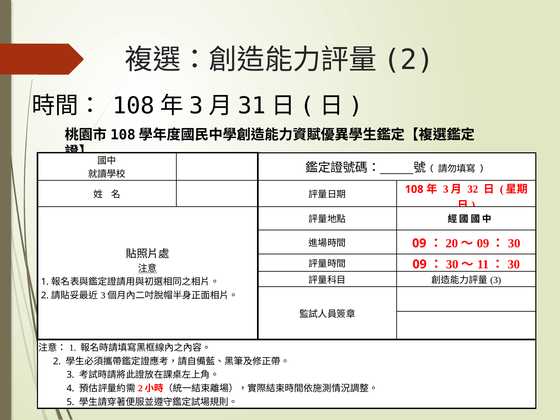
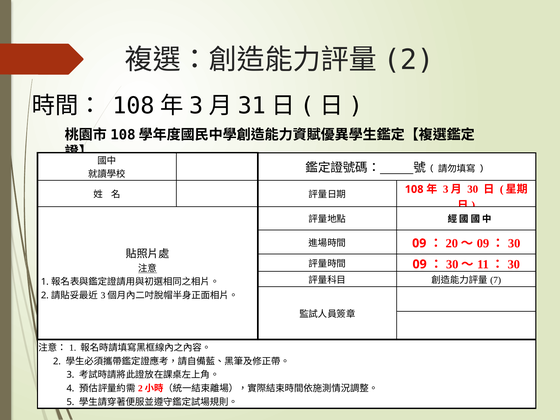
32: 32 -> 30 (473, 189)
3: 3 -> 7 (496, 280)
